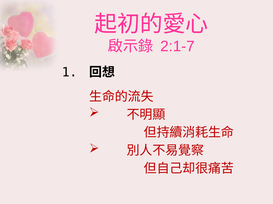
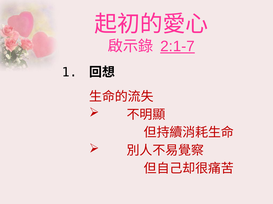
2:1-7 underline: none -> present (177, 47)
